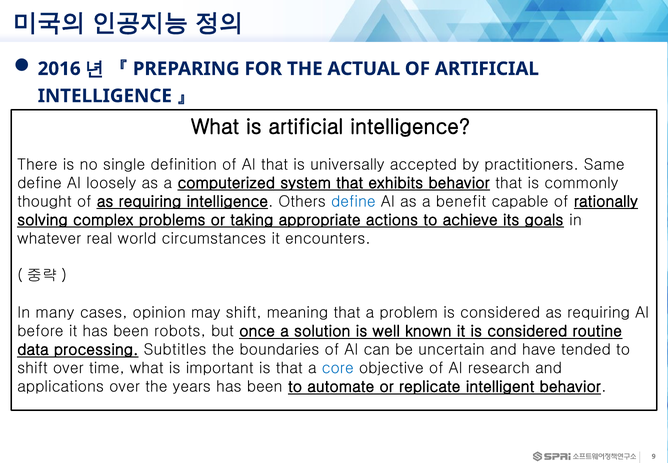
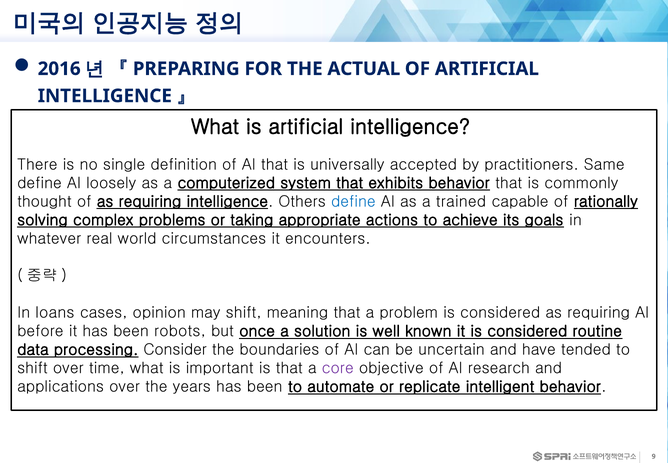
benefit: benefit -> trained (461, 201)
many: many -> loans (55, 312)
Subtitles: Subtitles -> Consider (175, 349)
core colour: blue -> purple (338, 368)
